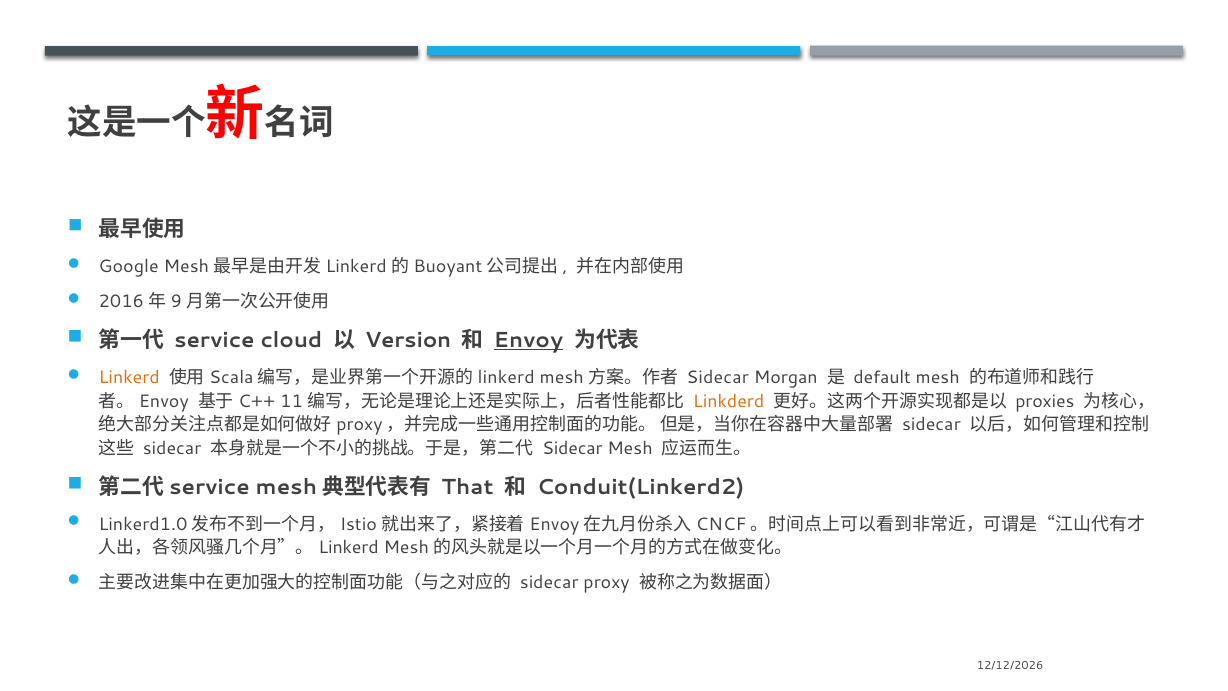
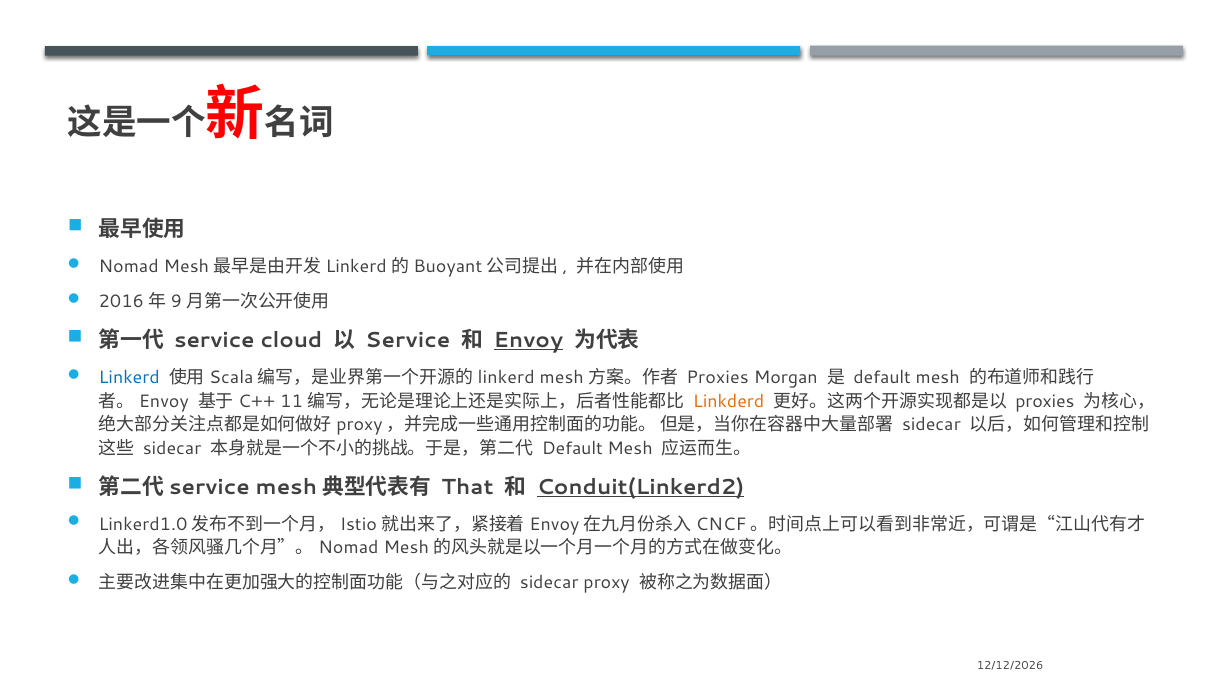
Google: Google -> Nomad (129, 267)
Version: Version -> Service (408, 340)
Linkerd colour: orange -> blue (129, 377)
Sidecar: Sidecar -> Proxies (718, 377)
Sidecar: Sidecar -> Default (572, 448)
Conduit(Linkerd2 underline: none -> present (641, 487)
Linkerd: Linkerd -> Nomad (348, 548)
